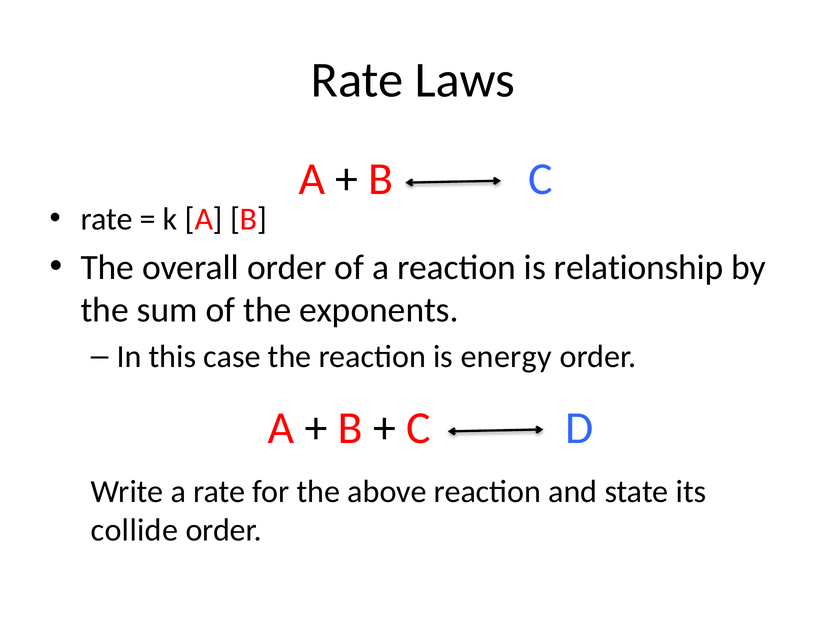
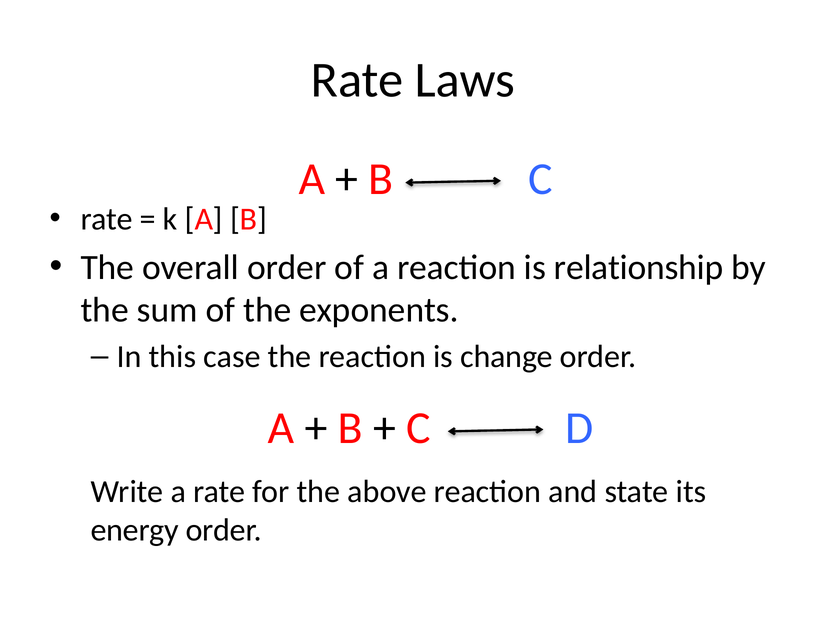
energy: energy -> change (507, 357)
collide: collide -> energy (135, 531)
